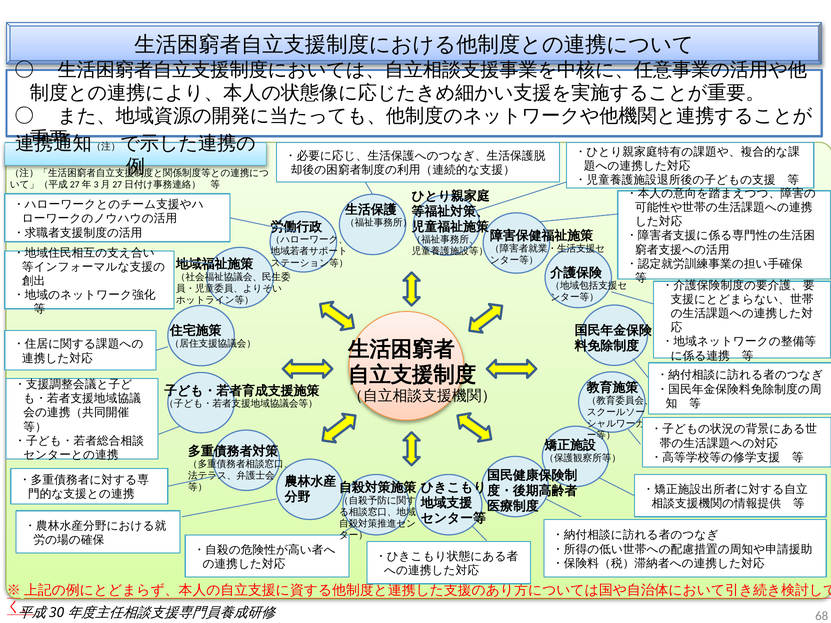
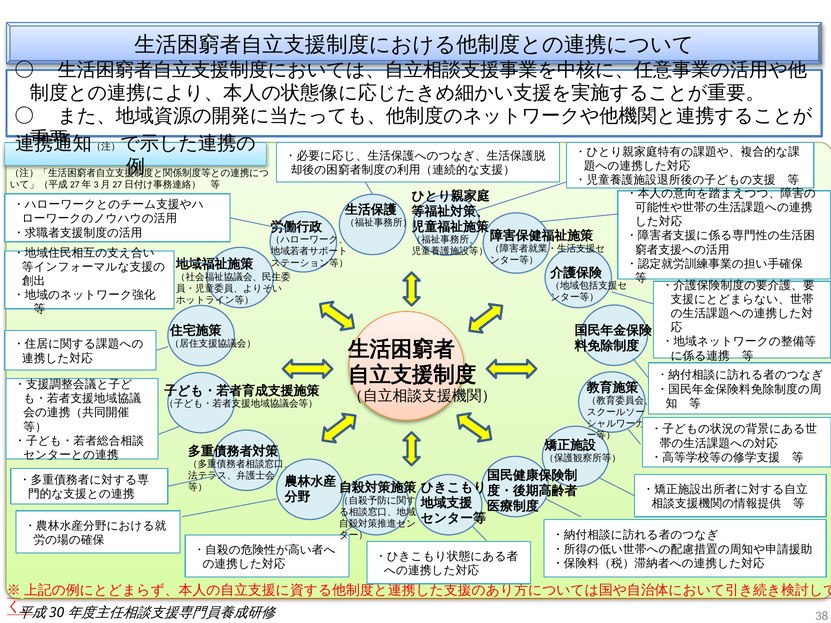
68: 68 -> 38 (822, 616)
